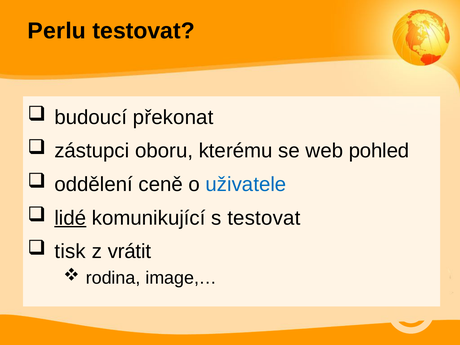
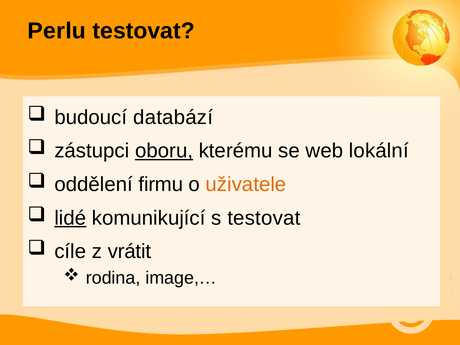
překonat: překonat -> databází (173, 117)
oboru underline: none -> present (164, 151)
pohled: pohled -> lokální (379, 151)
ceně: ceně -> firmu (161, 184)
uživatele colour: blue -> orange (246, 184)
tisk: tisk -> cíle (70, 251)
